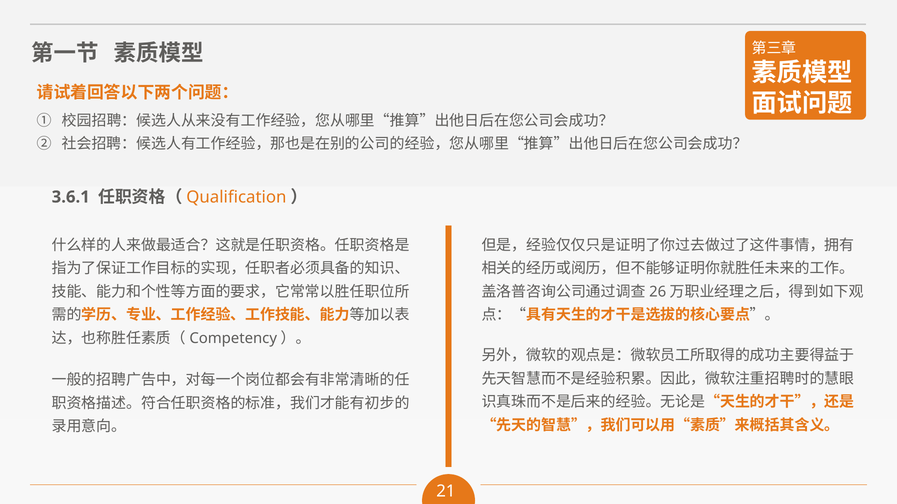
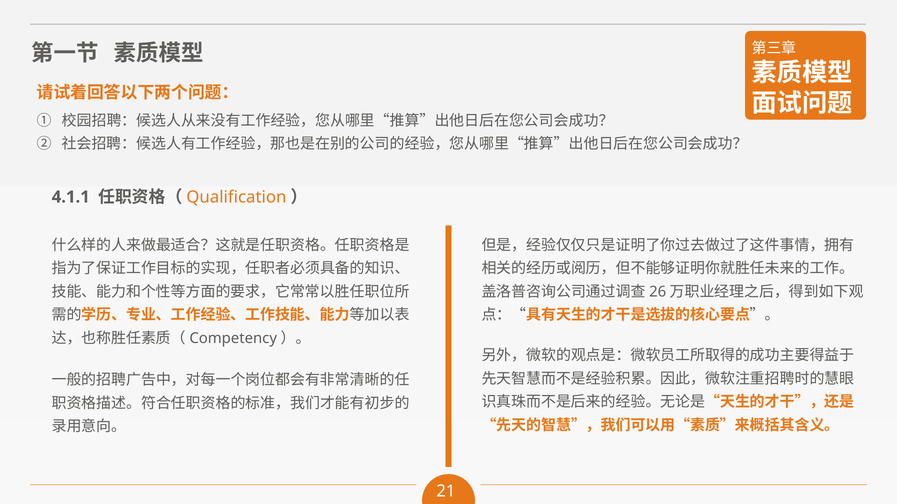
3.6.1: 3.6.1 -> 4.1.1 (71, 197)
